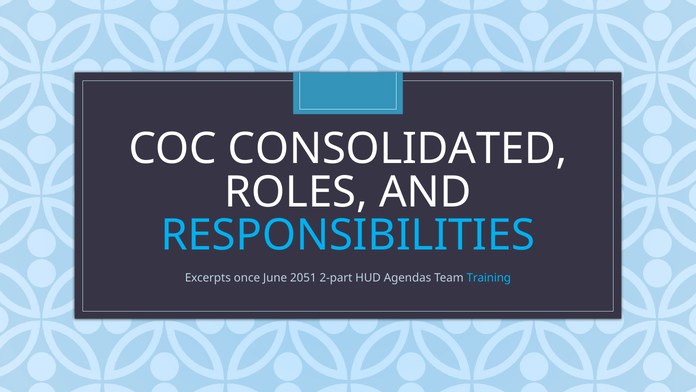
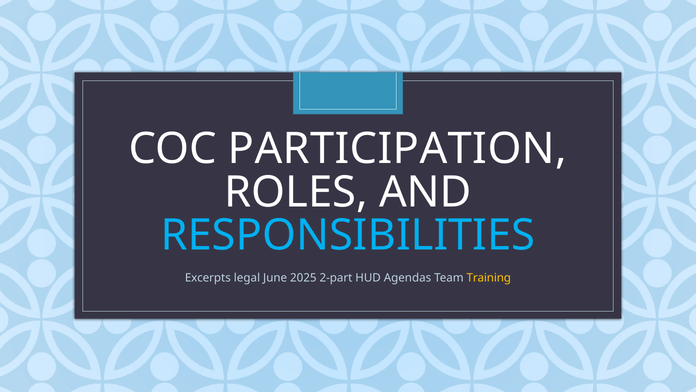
CONSOLIDATED: CONSOLIDATED -> PARTICIPATION (397, 149)
once: once -> legal (247, 278)
2051: 2051 -> 2025 (303, 278)
Training colour: light blue -> yellow (489, 278)
